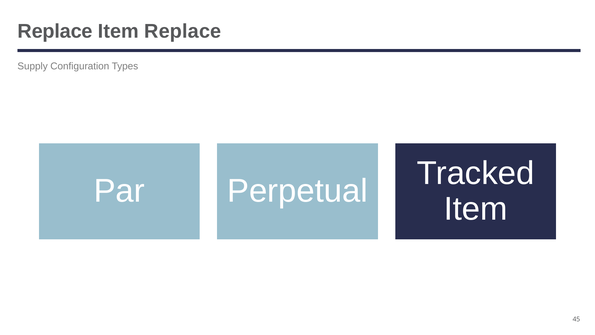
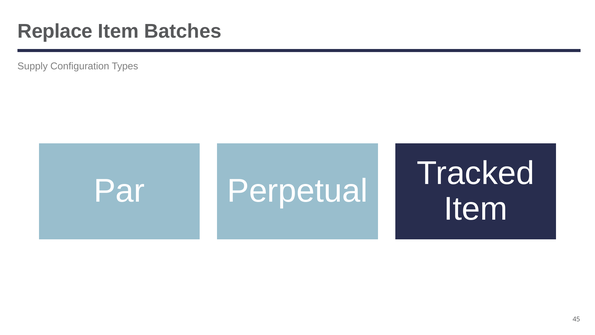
Item Replace: Replace -> Batches (183, 31)
